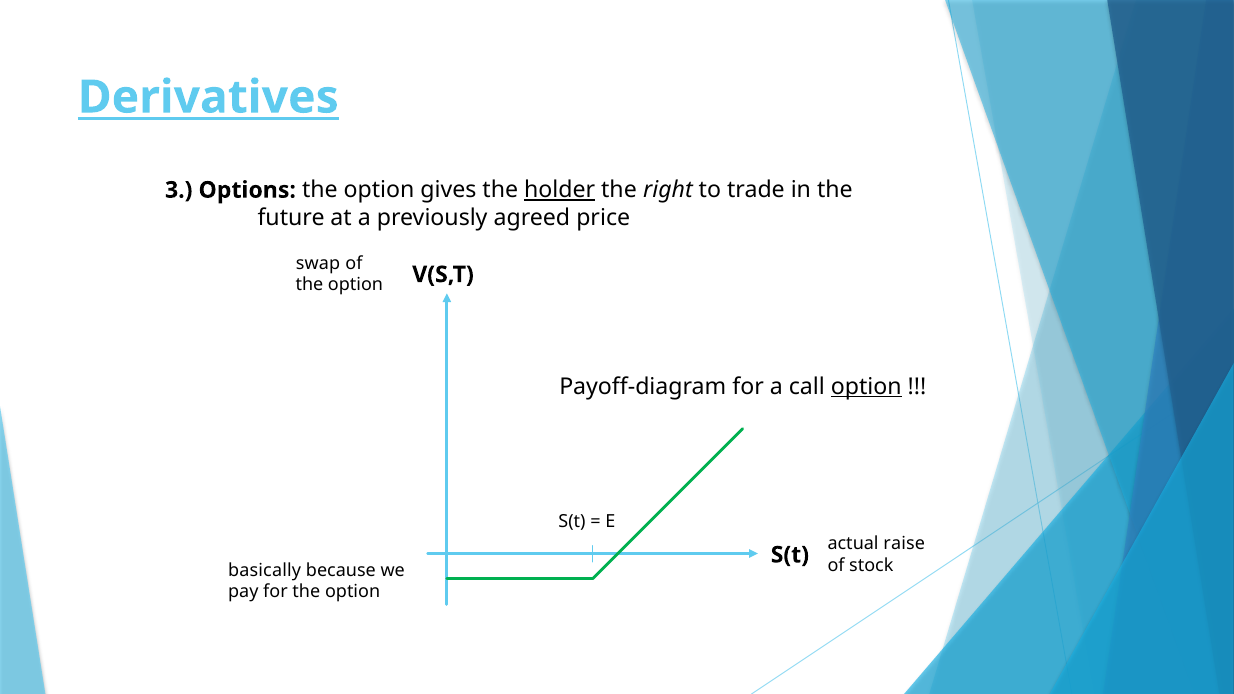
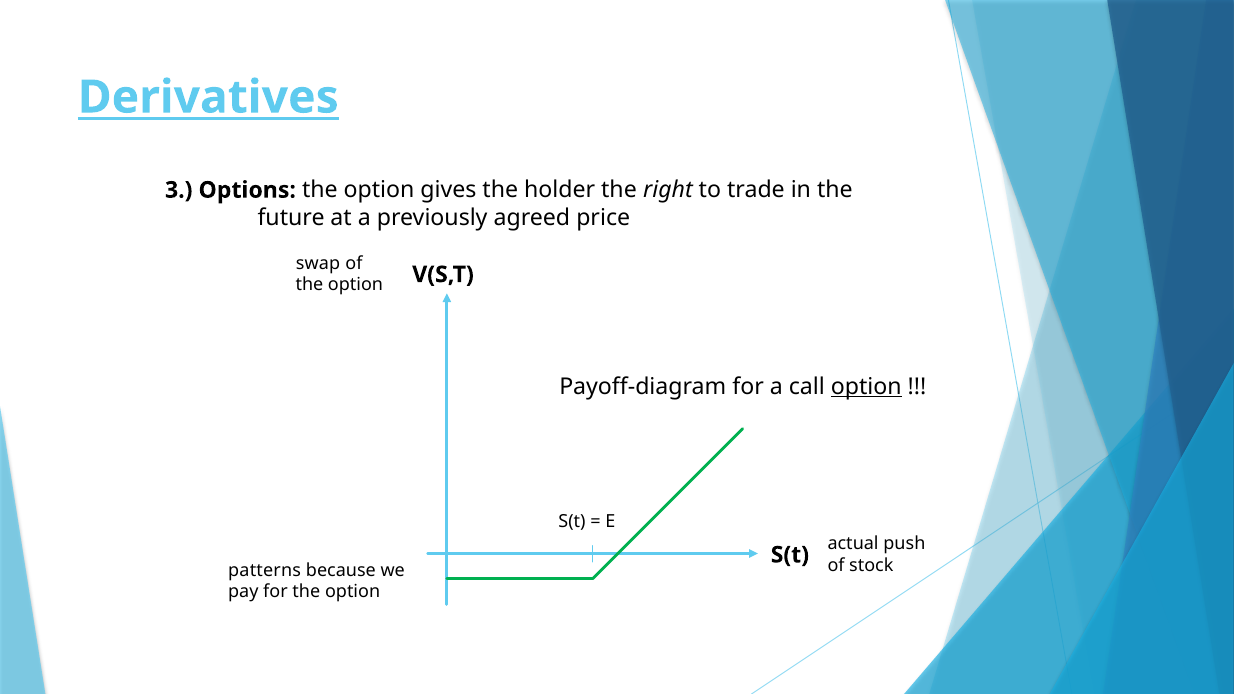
holder underline: present -> none (560, 190)
raise: raise -> push (904, 544)
basically: basically -> patterns (265, 570)
